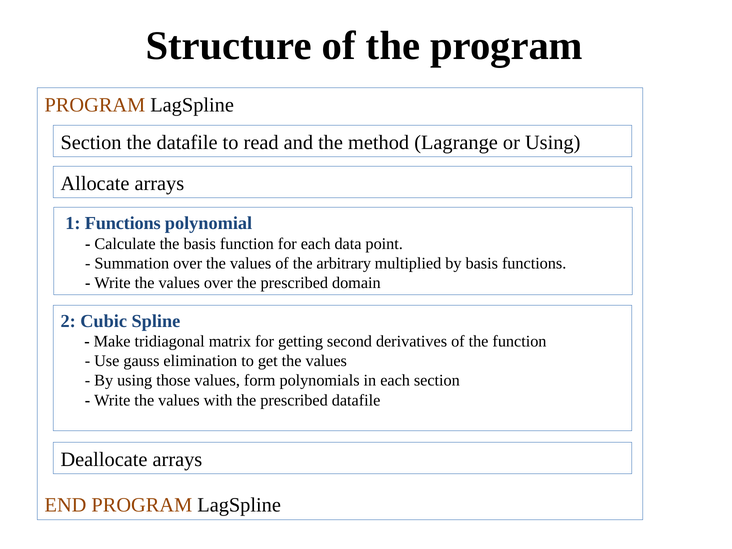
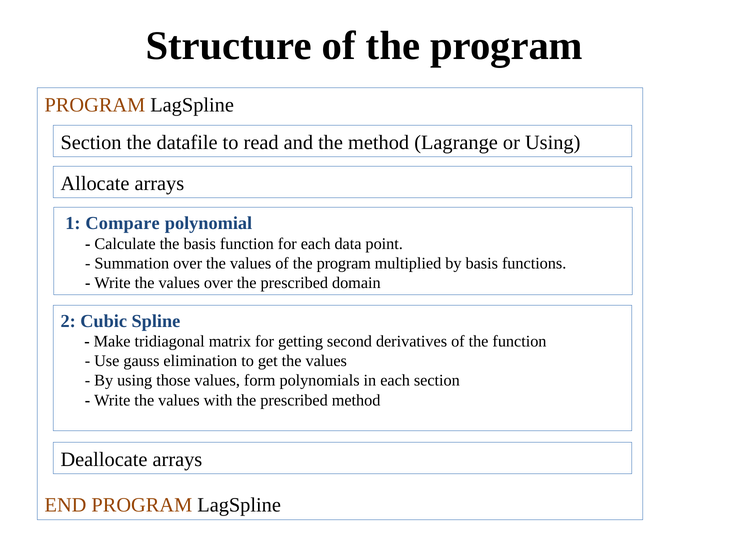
1 Functions: Functions -> Compare (123, 223)
values of the arbitrary: arbitrary -> program (344, 263)
prescribed datafile: datafile -> method (356, 400)
